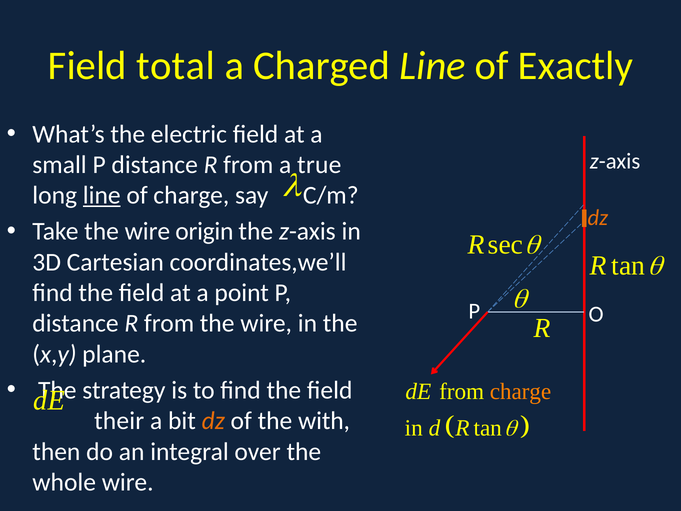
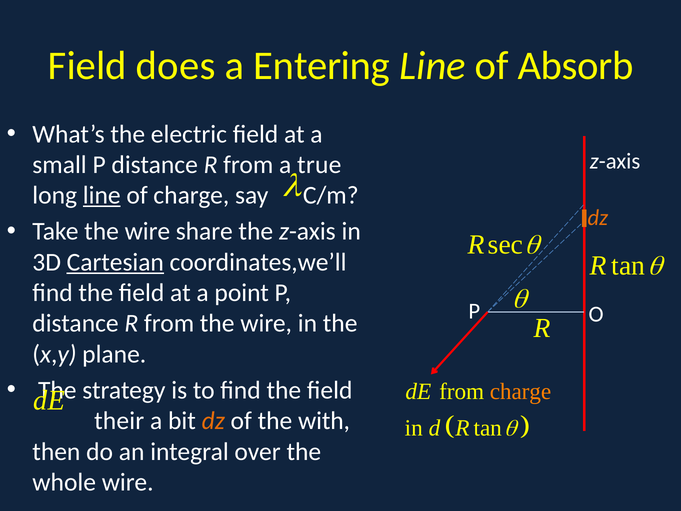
total: total -> does (176, 66)
Charged: Charged -> Entering (322, 66)
Exactly: Exactly -> Absorb (576, 66)
origin: origin -> share (204, 231)
Cartesian underline: none -> present (115, 262)
